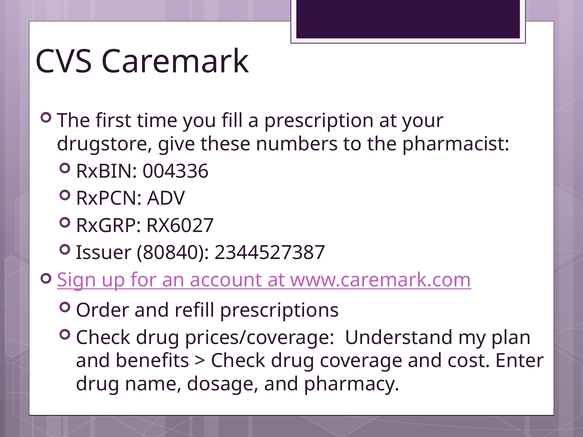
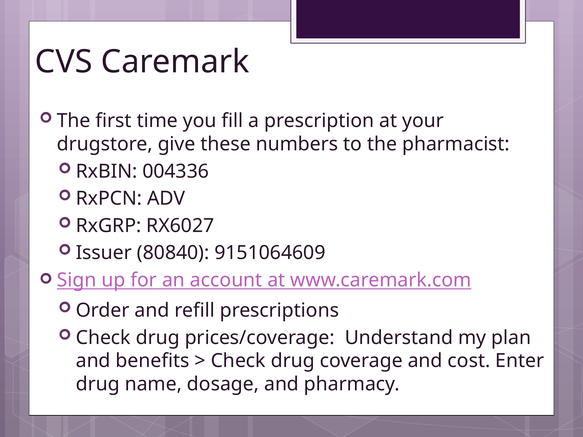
2344527387: 2344527387 -> 9151064609 (270, 253)
